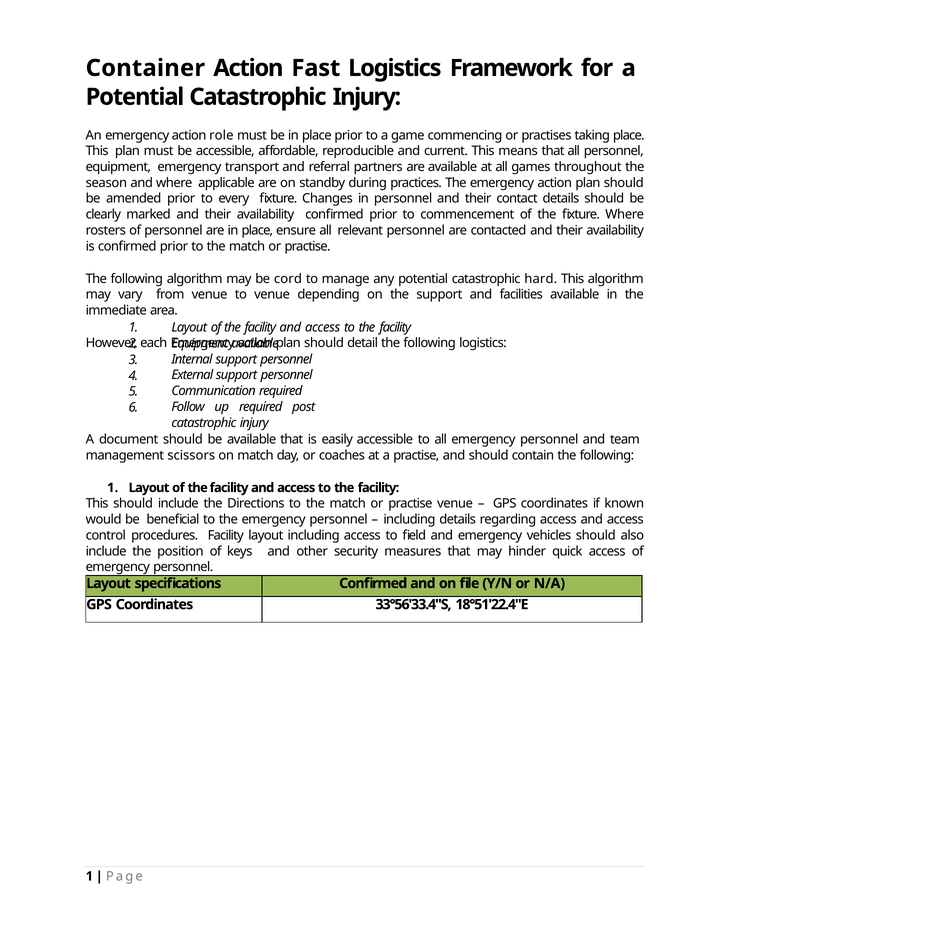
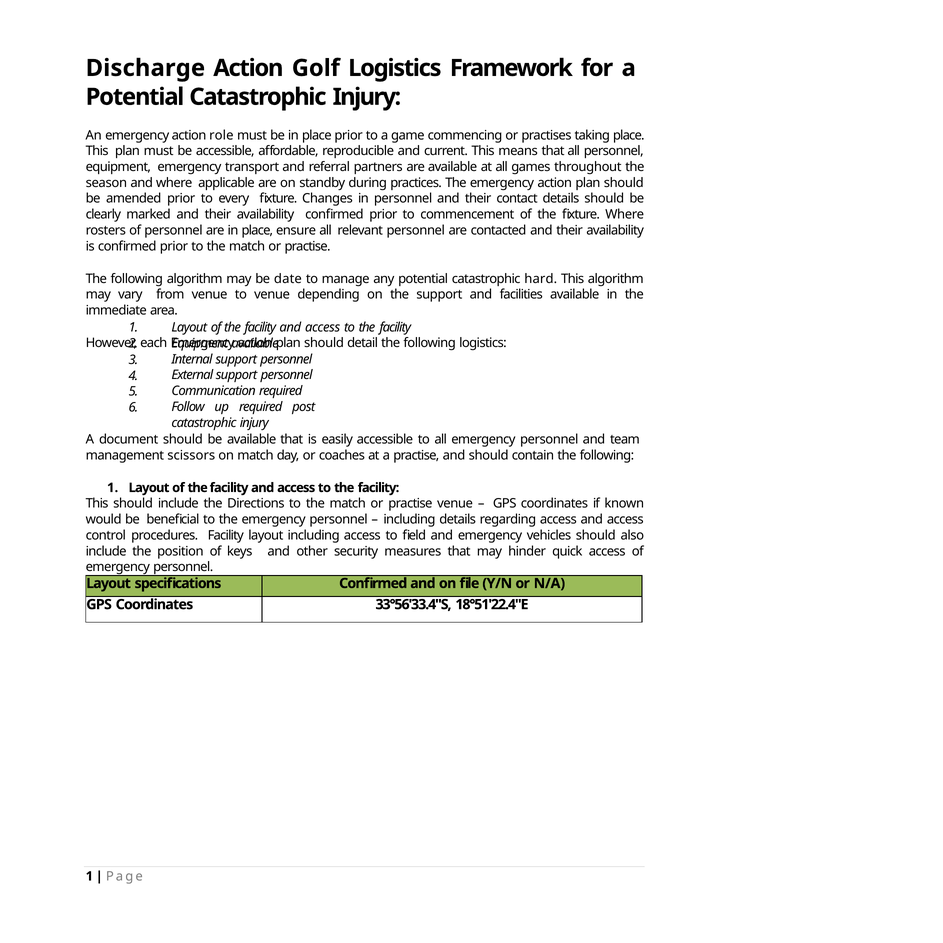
Container: Container -> Discharge (145, 68)
Fast: Fast -> Golf (316, 68)
cord: cord -> date (288, 279)
